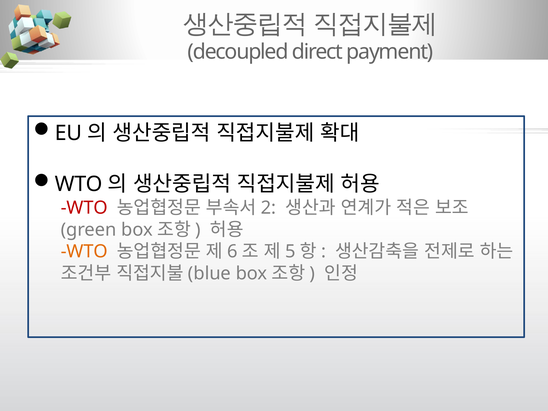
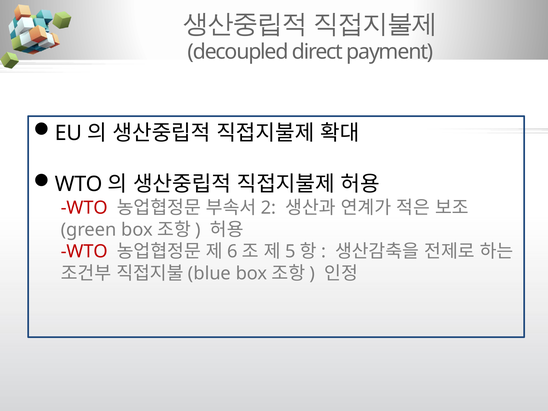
WTO colour: orange -> red (84, 252)
